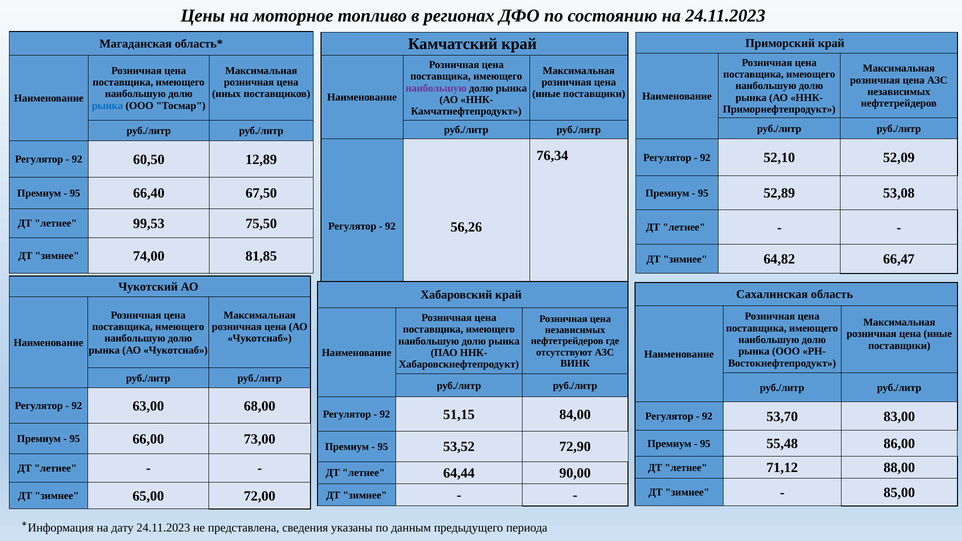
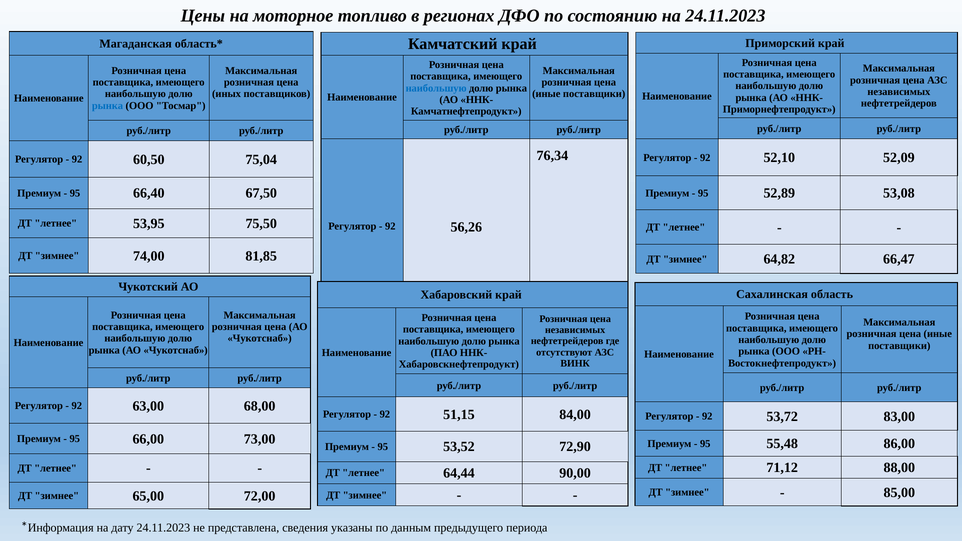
наибольшую colour: purple -> blue (436, 88)
12,89: 12,89 -> 75,04 (261, 159)
99,53: 99,53 -> 53,95 (149, 224)
53,70: 53,70 -> 53,72 (782, 417)
